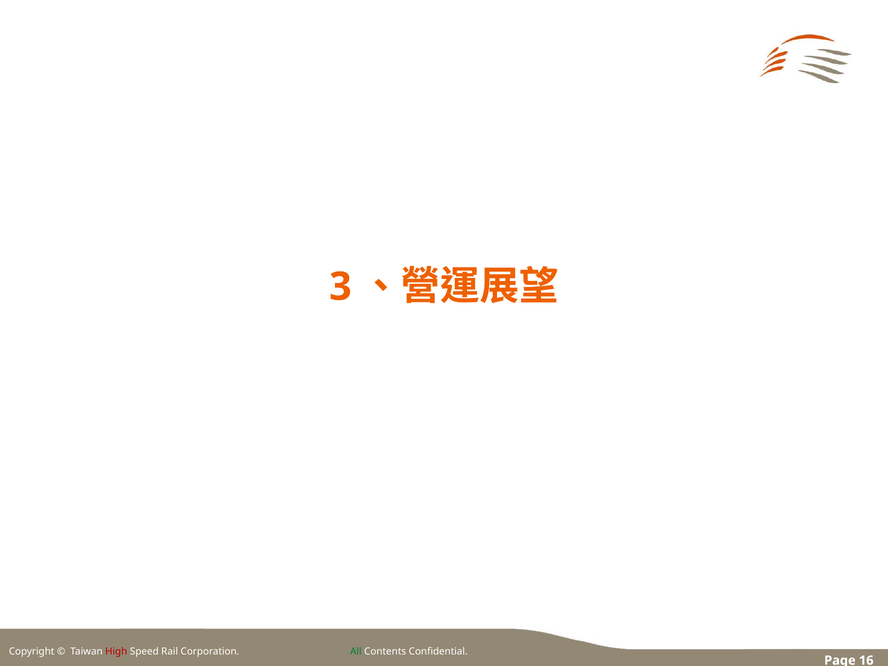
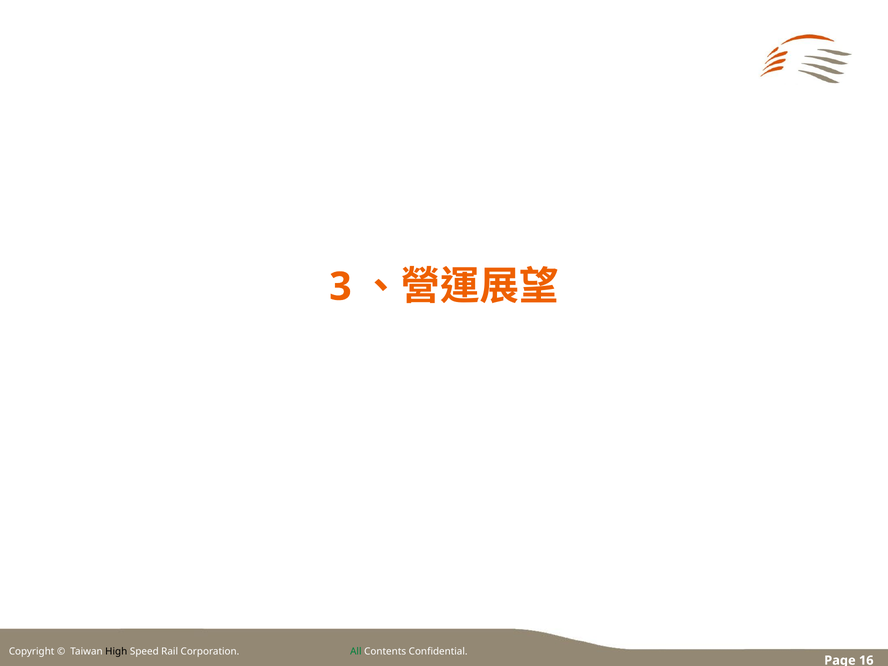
High colour: red -> black (116, 652)
